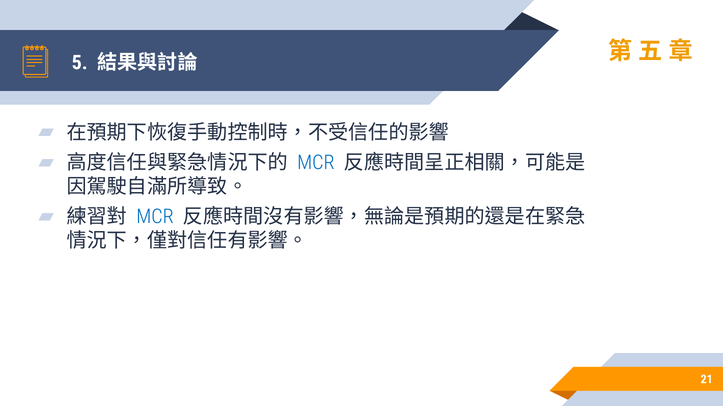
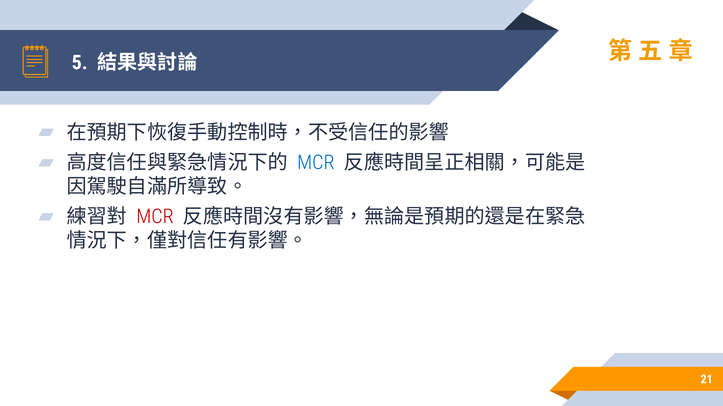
MCR colour: blue -> red (155, 217)
